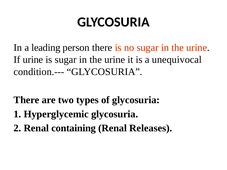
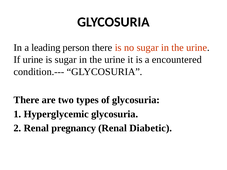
unequivocal: unequivocal -> encountered (177, 60)
containing: containing -> pregnancy (74, 128)
Releases: Releases -> Diabetic (151, 128)
